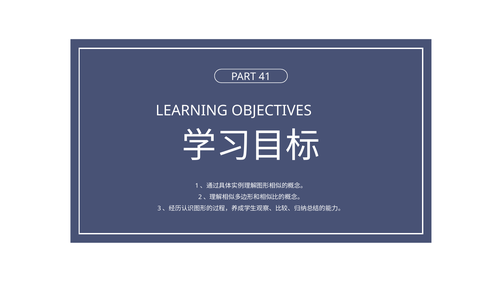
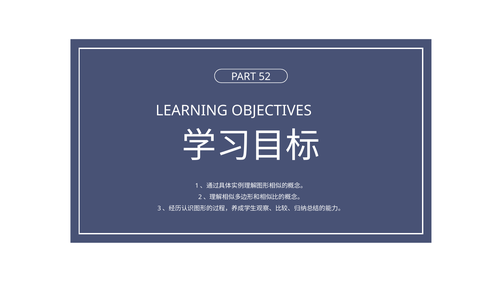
41: 41 -> 52 (265, 77)
